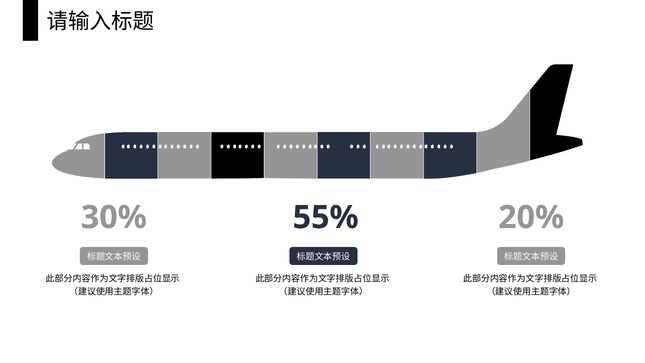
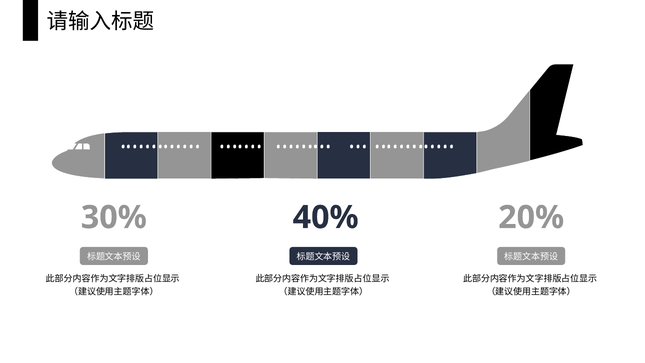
55%: 55% -> 40% (326, 217)
